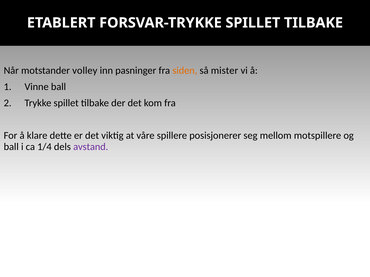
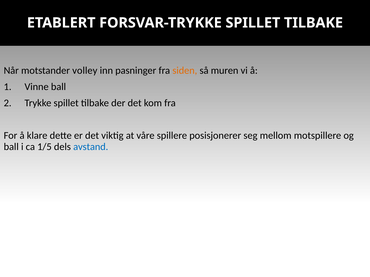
mister: mister -> muren (225, 71)
1/4: 1/4 -> 1/5 (44, 147)
avstand colour: purple -> blue (91, 147)
